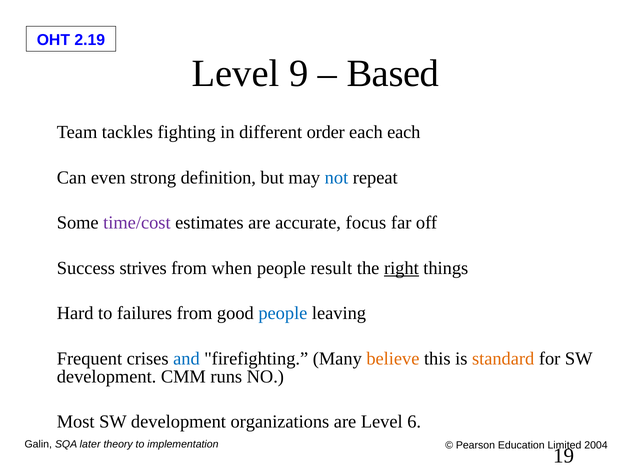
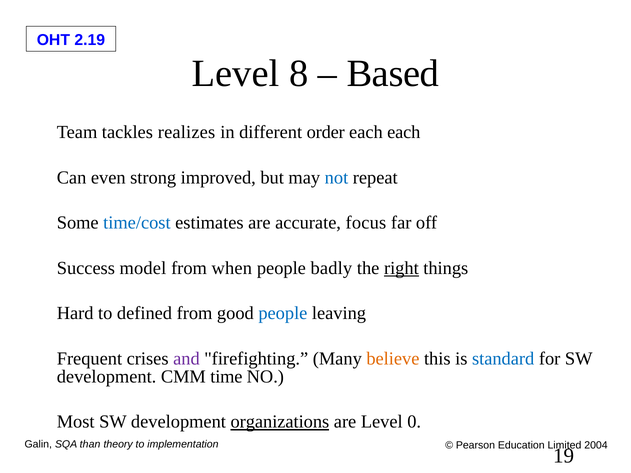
9: 9 -> 8 (299, 74)
fighting: fighting -> realizes (187, 132)
definition: definition -> improved (218, 178)
time/cost colour: purple -> blue (137, 223)
strives: strives -> model (143, 268)
result: result -> badly (331, 268)
failures: failures -> defined (145, 314)
and colour: blue -> purple (186, 359)
standard colour: orange -> blue (503, 359)
runs: runs -> time (226, 377)
organizations underline: none -> present (280, 422)
6: 6 -> 0 (414, 422)
later: later -> than (90, 444)
